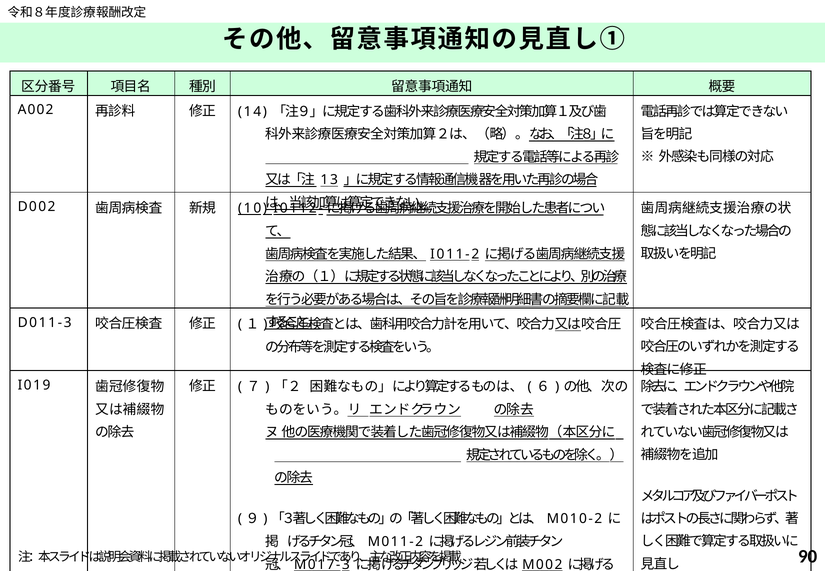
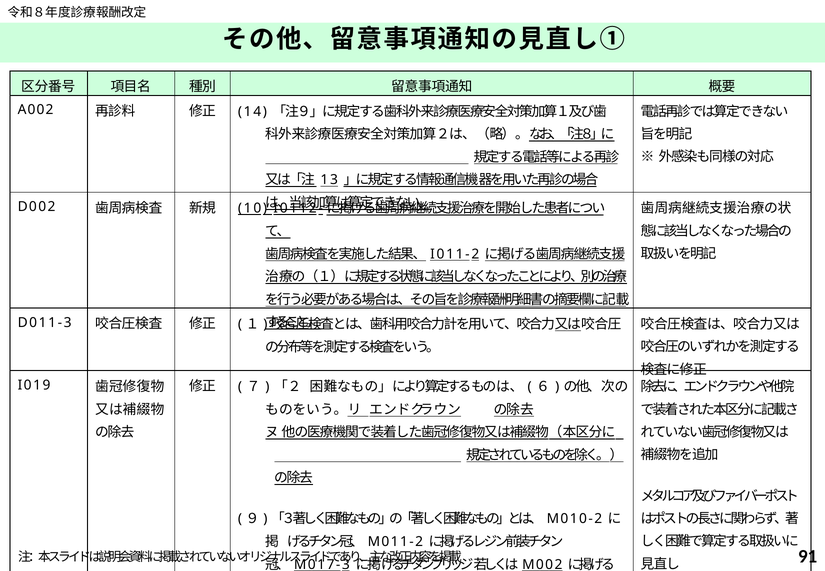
90: 90 -> 91 (808, 556)
